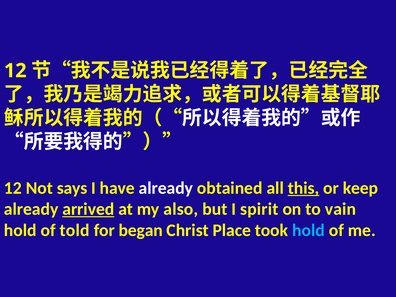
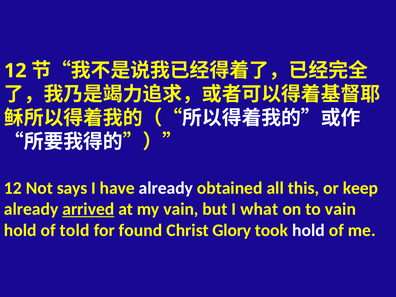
this underline: present -> none (304, 188)
my also: also -> vain (181, 209)
spirit: spirit -> what (259, 209)
began: began -> found (141, 230)
Place: Place -> Glory (232, 230)
hold colour: light blue -> white (308, 230)
